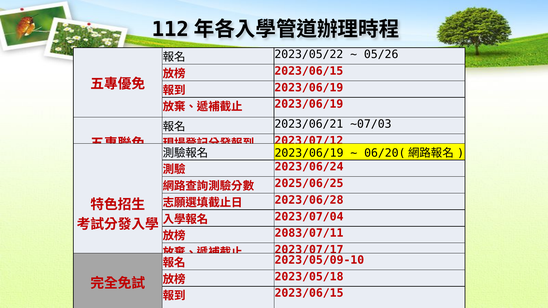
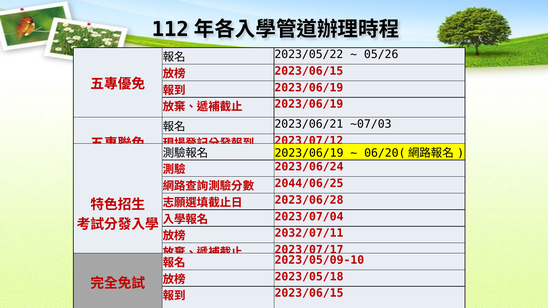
2025/06/25: 2025/06/25 -> 2044/06/25 (309, 184)
2083/07/11: 2083/07/11 -> 2032/07/11 (309, 233)
